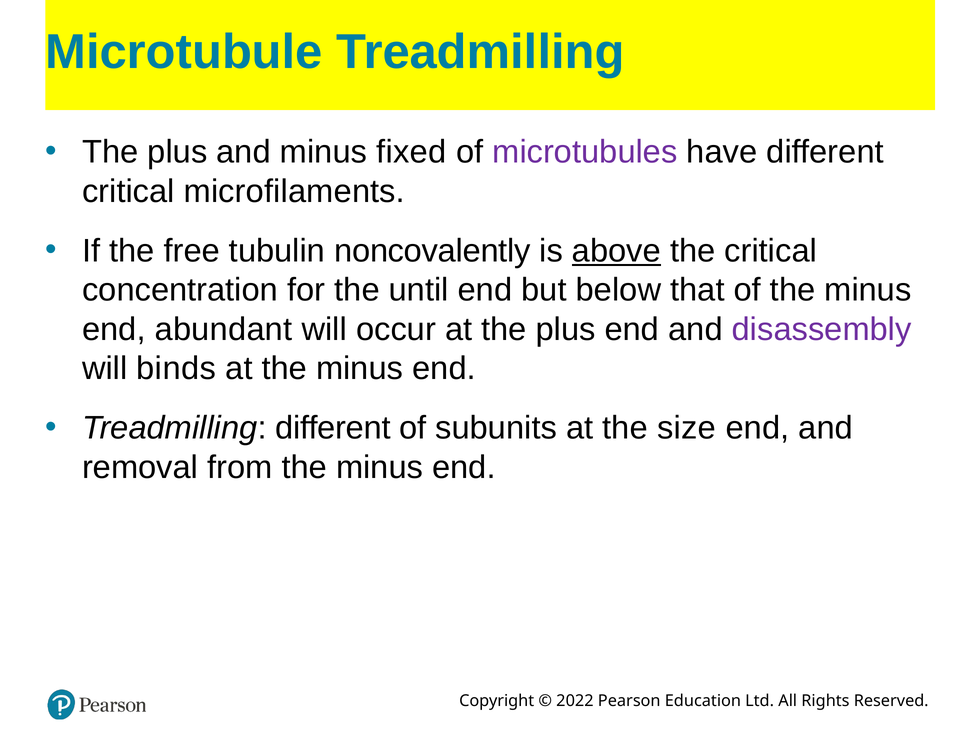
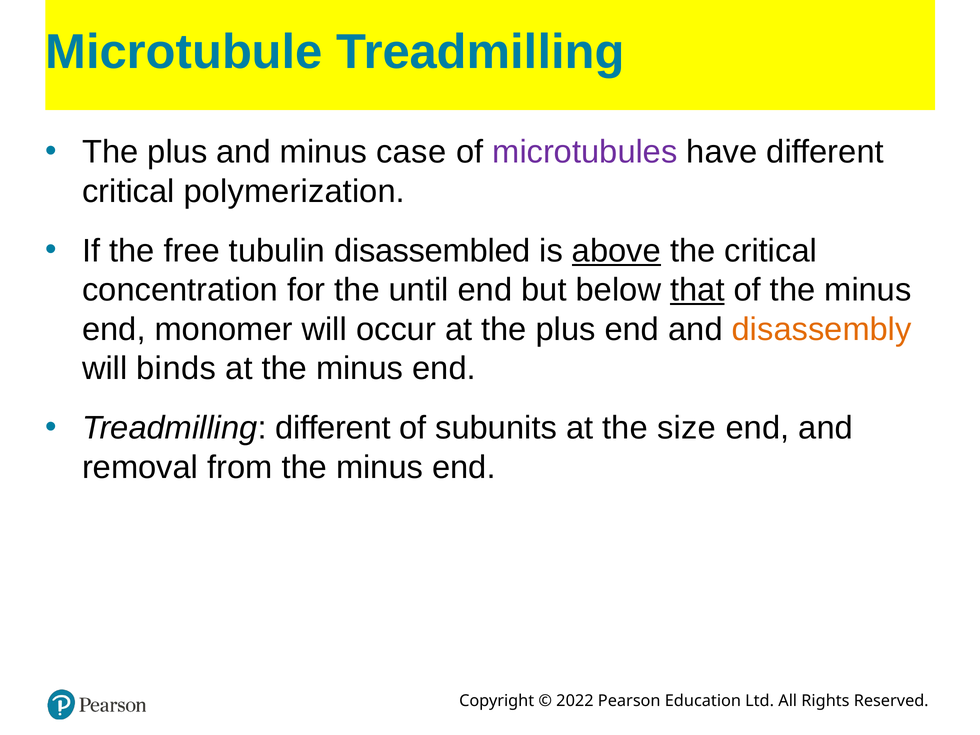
fixed: fixed -> case (411, 152)
microfilaments: microfilaments -> polymerization (294, 191)
noncovalently: noncovalently -> disassembled (432, 251)
that underline: none -> present (697, 290)
abundant: abundant -> monomer (224, 329)
disassembly colour: purple -> orange (822, 329)
